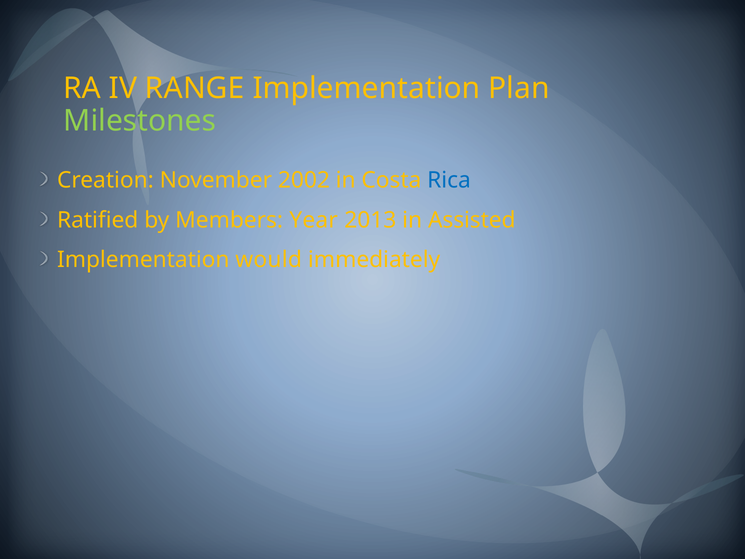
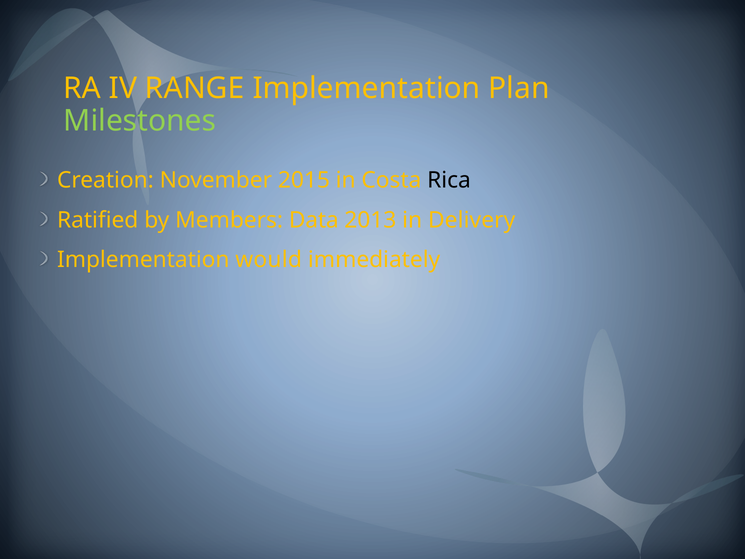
2002: 2002 -> 2015 (304, 180)
Rica colour: blue -> black (449, 180)
Year: Year -> Data (314, 220)
Assisted: Assisted -> Delivery (472, 220)
